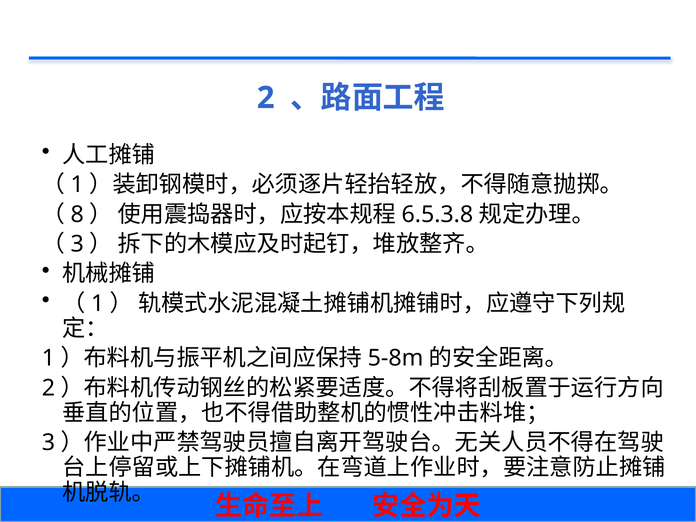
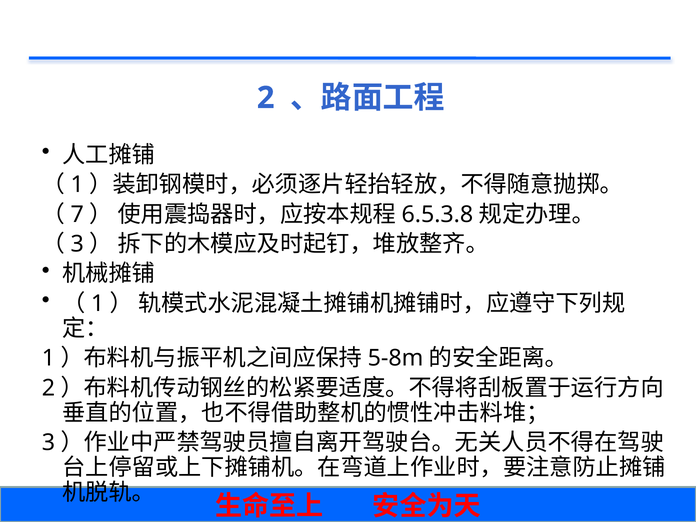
8: 8 -> 7 (77, 214)
